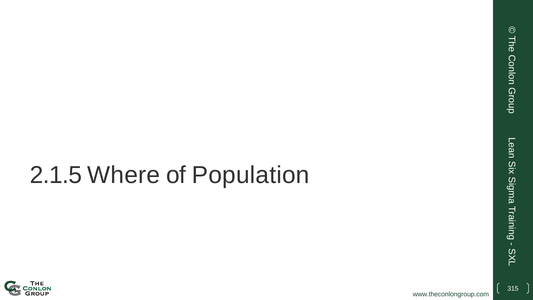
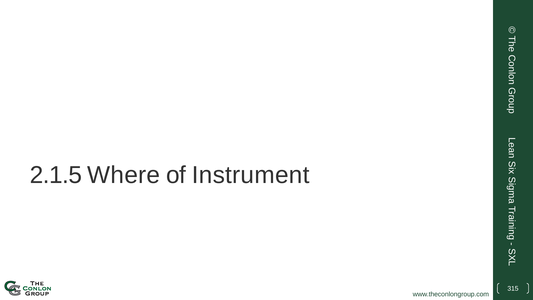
Population: Population -> Instrument (251, 175)
